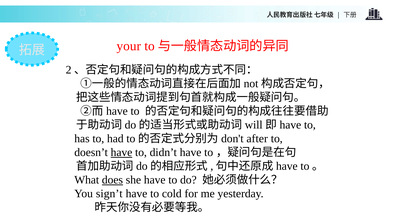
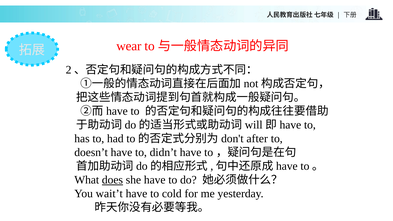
your: your -> wear (129, 46)
have underline: present -> none (121, 152)
sign’t: sign’t -> wait’t (109, 194)
